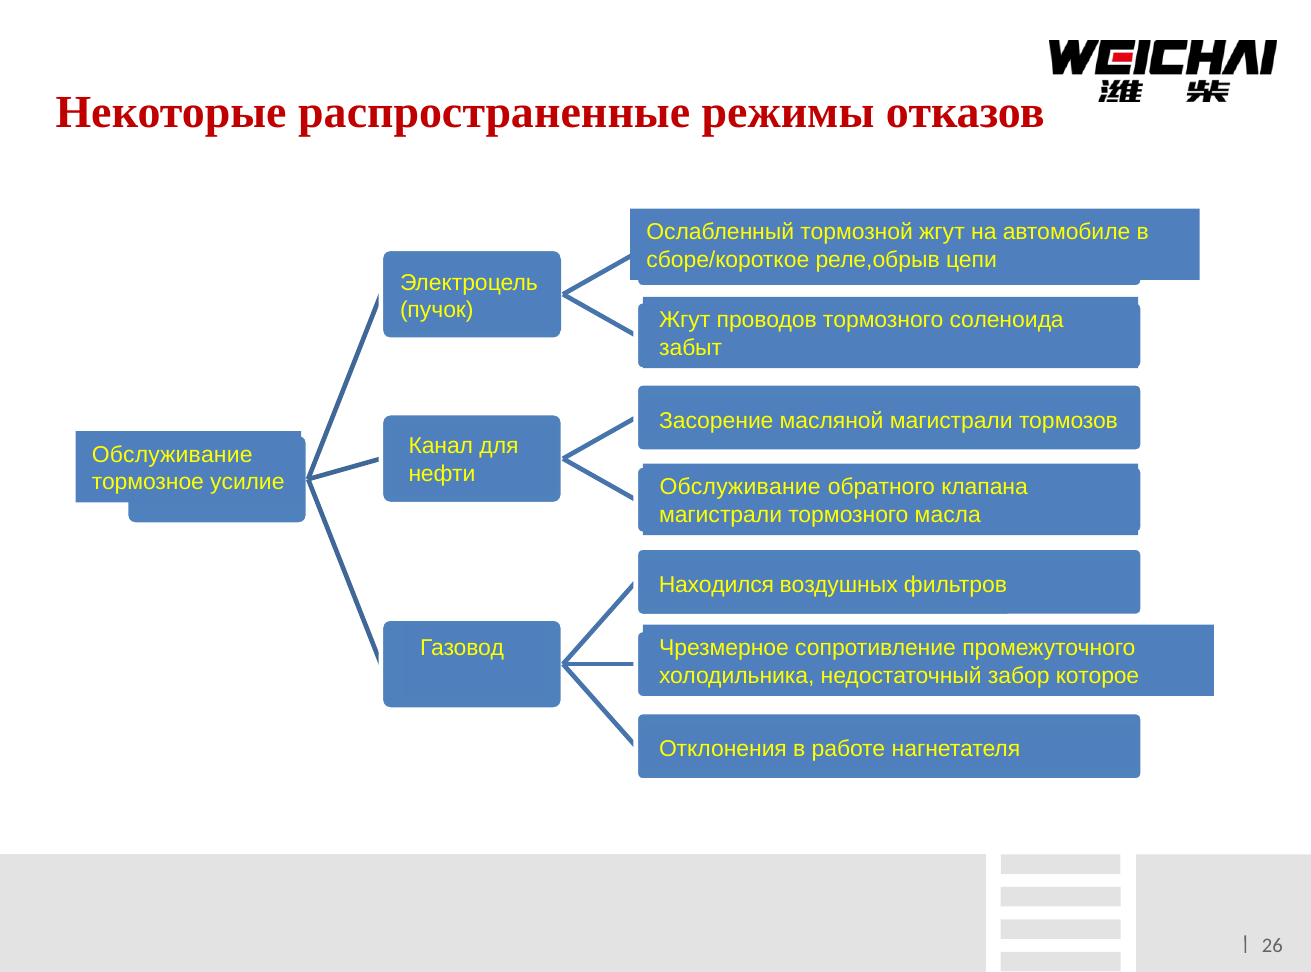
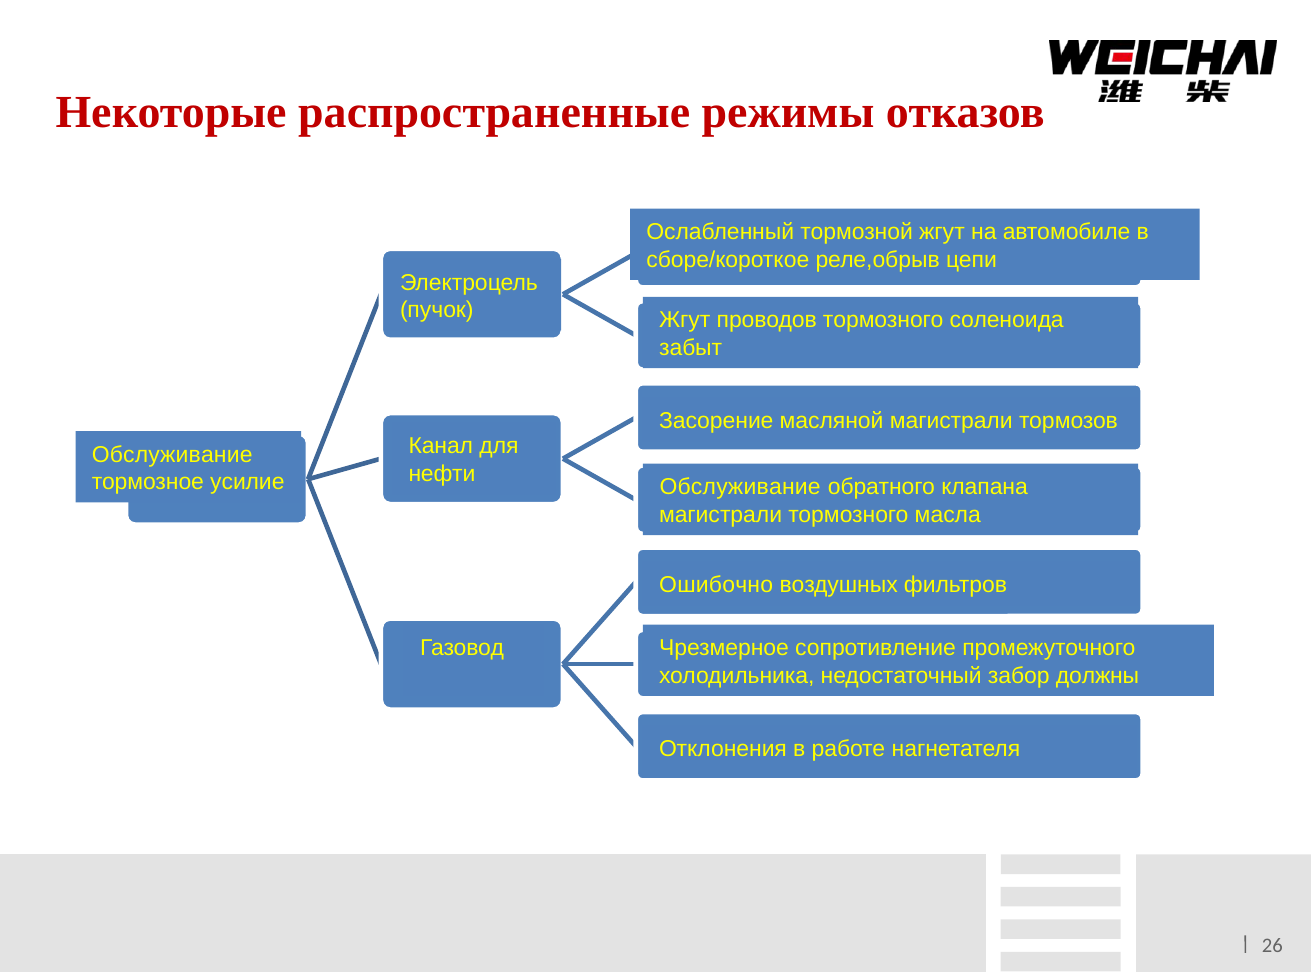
Находился: Находился -> Ошибочно (716, 585)
которое: которое -> должны (1098, 676)
